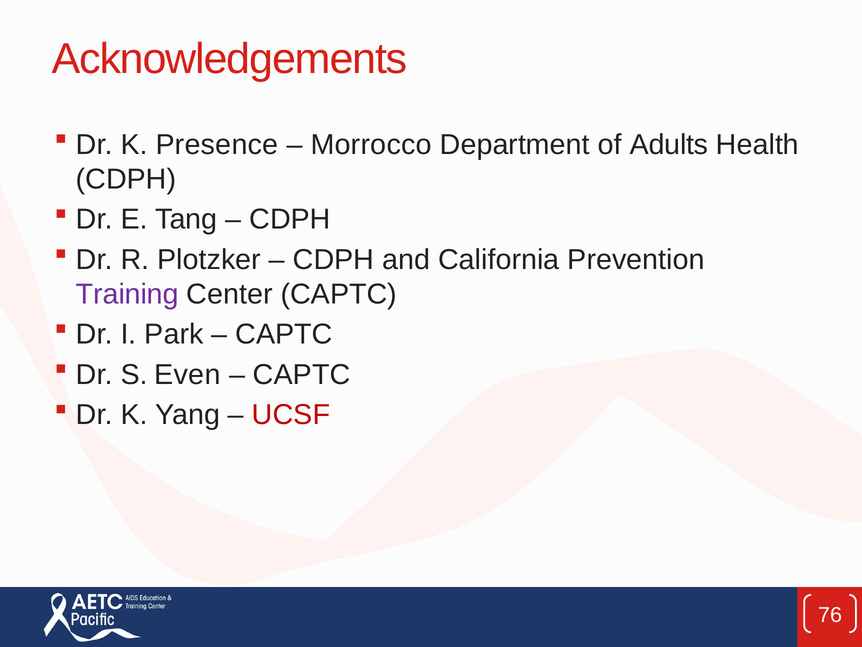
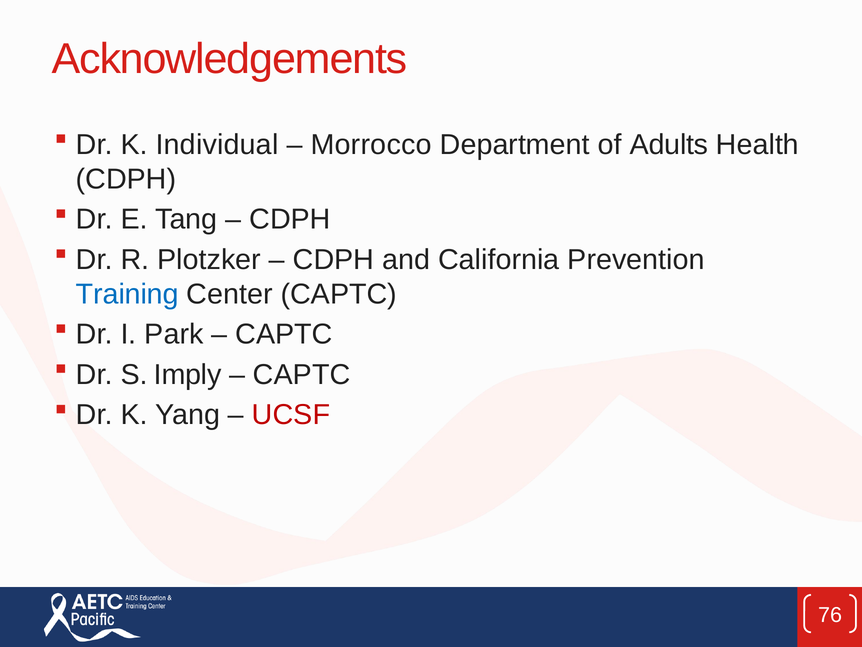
Presence: Presence -> Individual (217, 145)
Training colour: purple -> blue (127, 294)
Even: Even -> Imply (188, 374)
